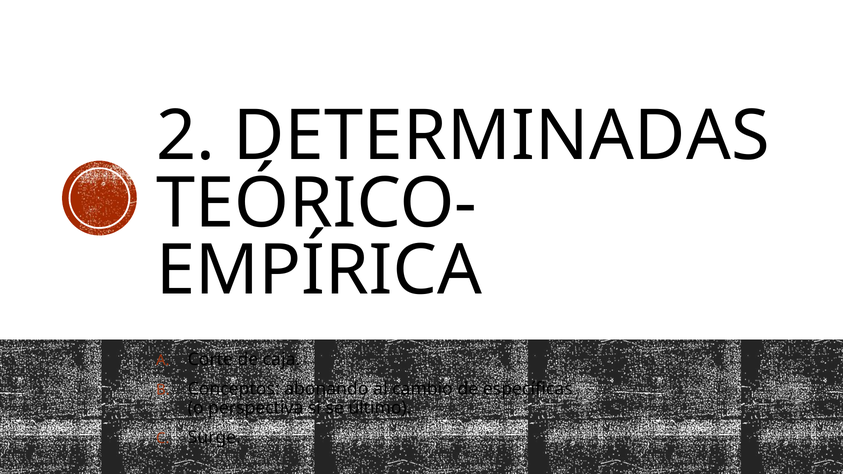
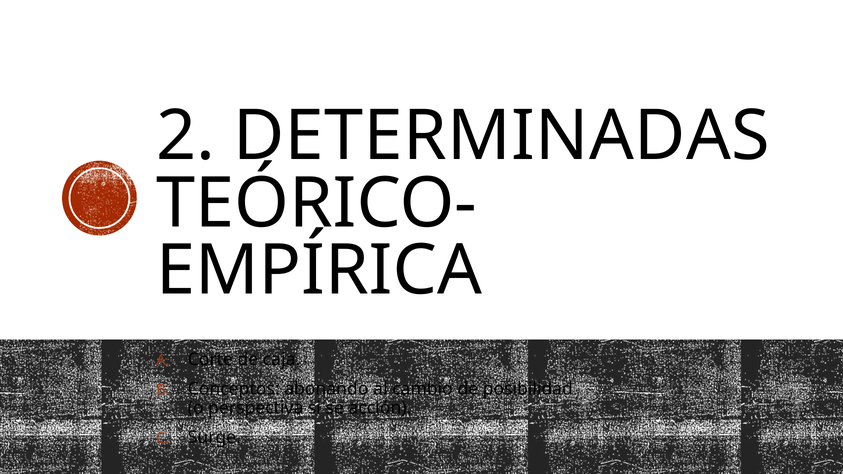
específicas: específicas -> posibilidad (528, 389)
último: último -> acción (380, 408)
